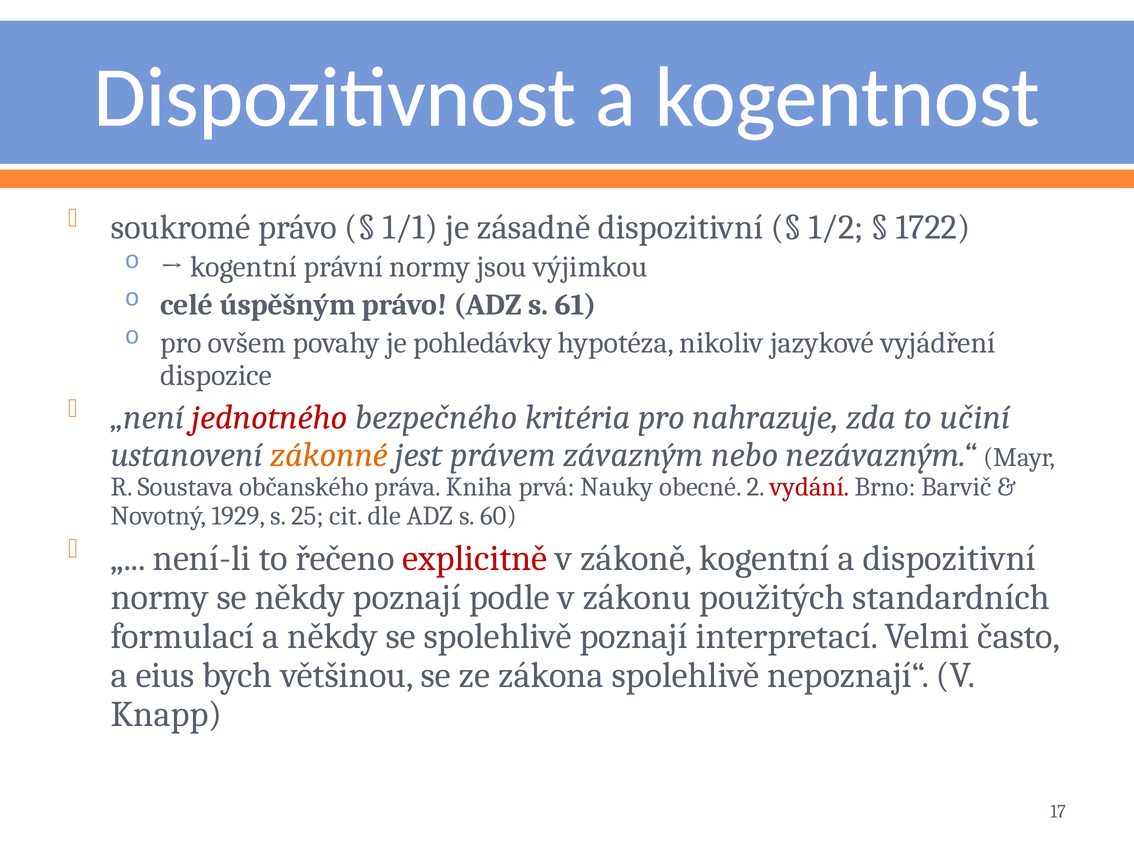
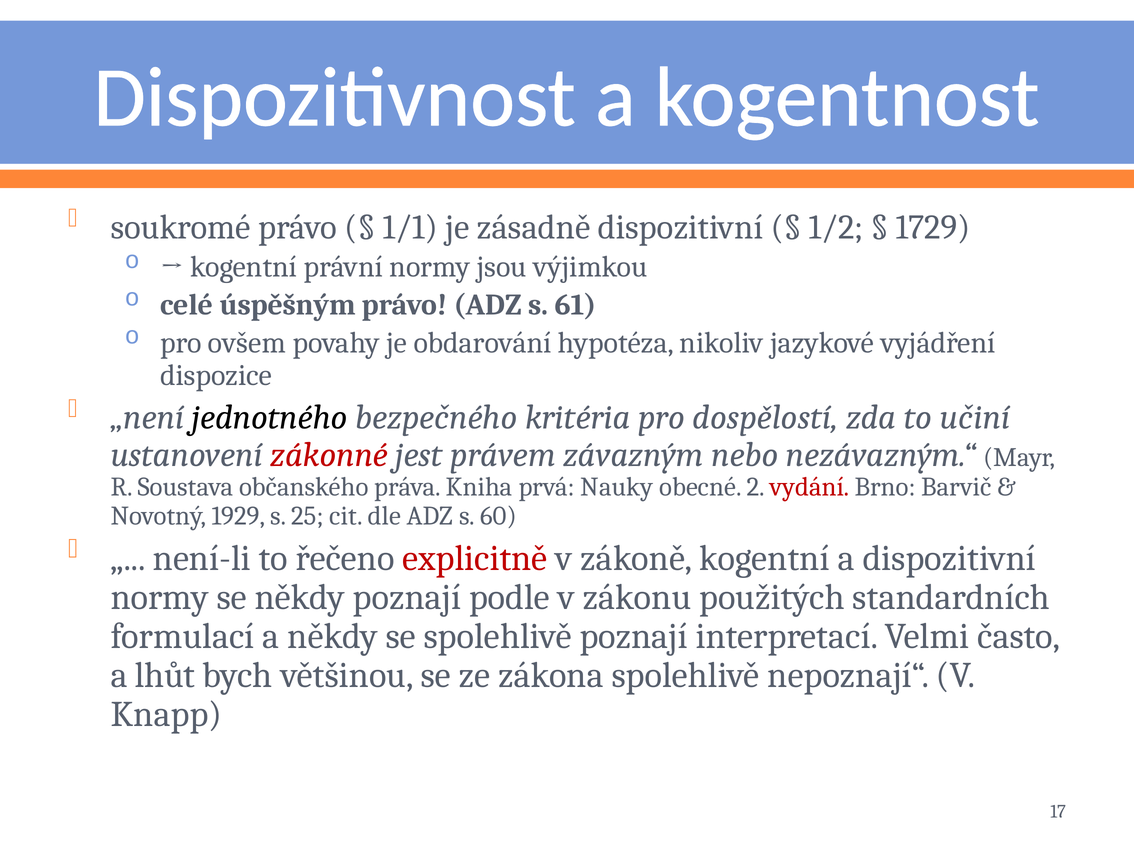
1722: 1722 -> 1729 (933, 227)
pohledávky: pohledávky -> obdarování (483, 343)
jednotného colour: red -> black (270, 418)
nahrazuje: nahrazuje -> dospělostí (765, 418)
zákonné colour: orange -> red (329, 455)
eius: eius -> lhůt (165, 676)
